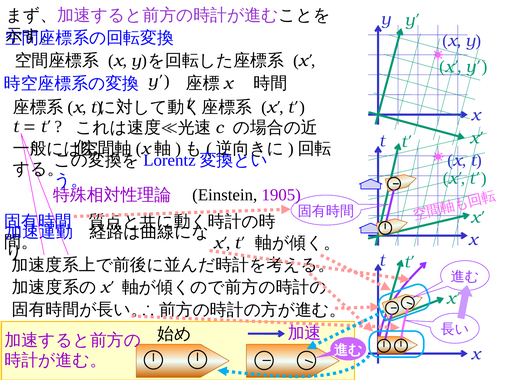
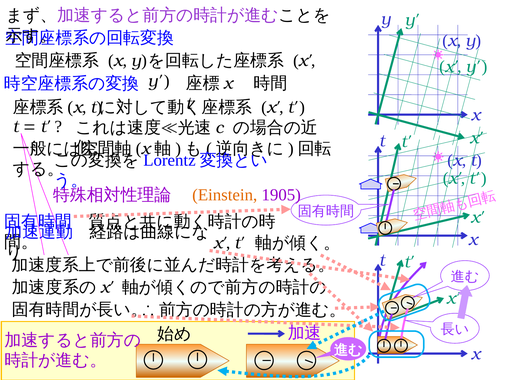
Einstein colour: black -> orange (225, 195)
